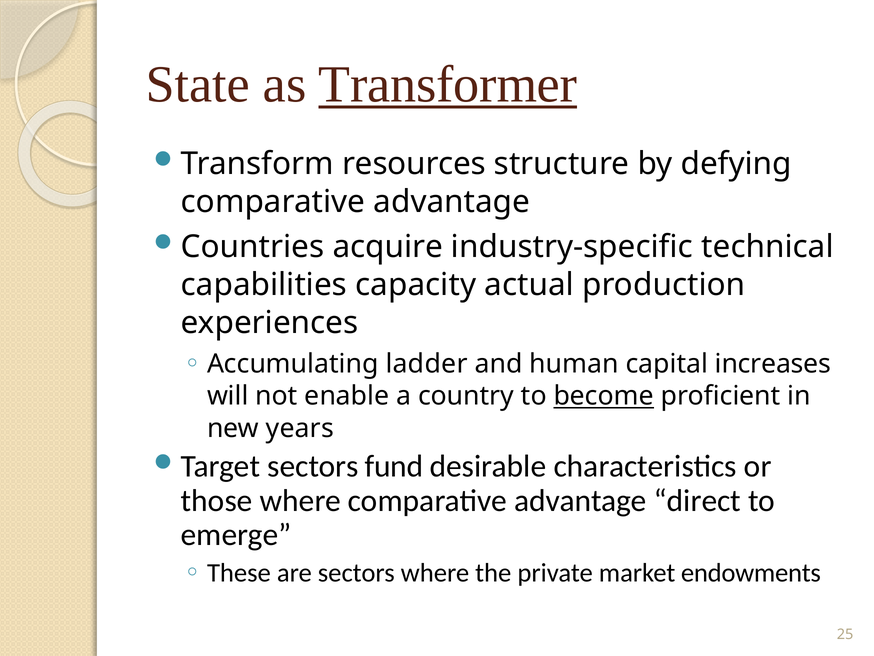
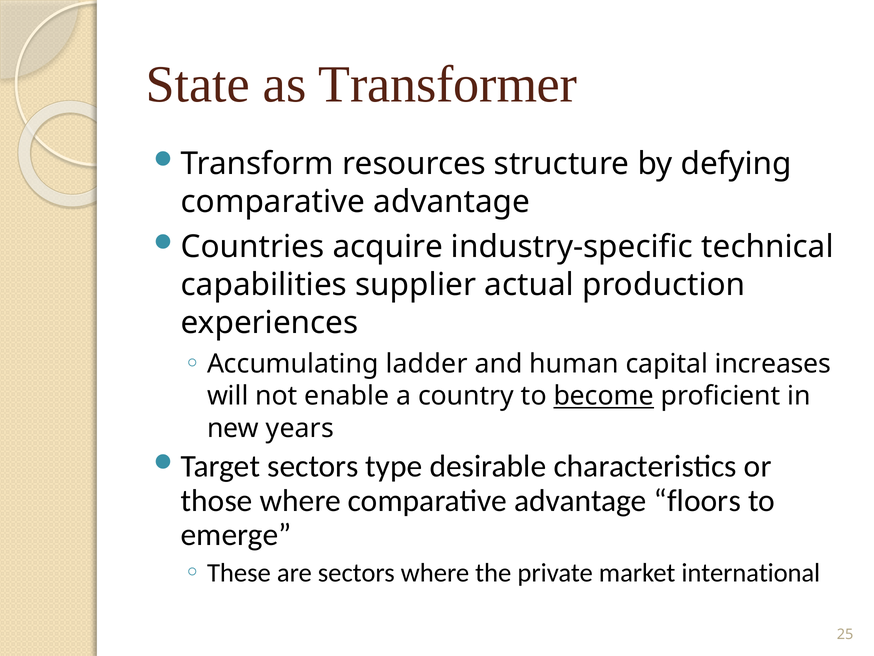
Transformer underline: present -> none (448, 85)
capacity: capacity -> supplier (416, 285)
fund: fund -> type (394, 466)
direct: direct -> floors (697, 500)
endowments: endowments -> international (751, 572)
